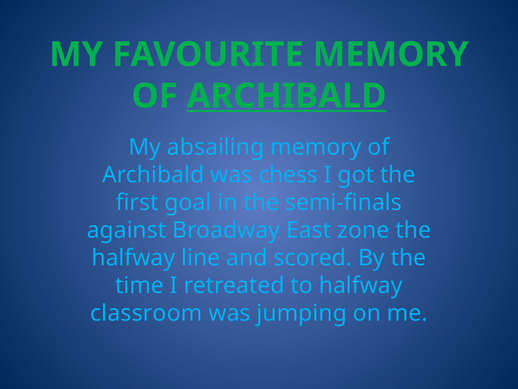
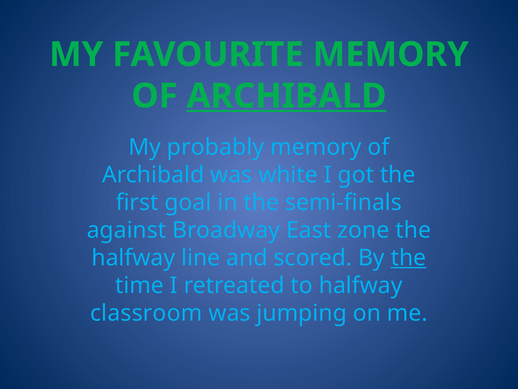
absailing: absailing -> probably (216, 147)
chess: chess -> white (288, 175)
the underline: none -> present (408, 257)
